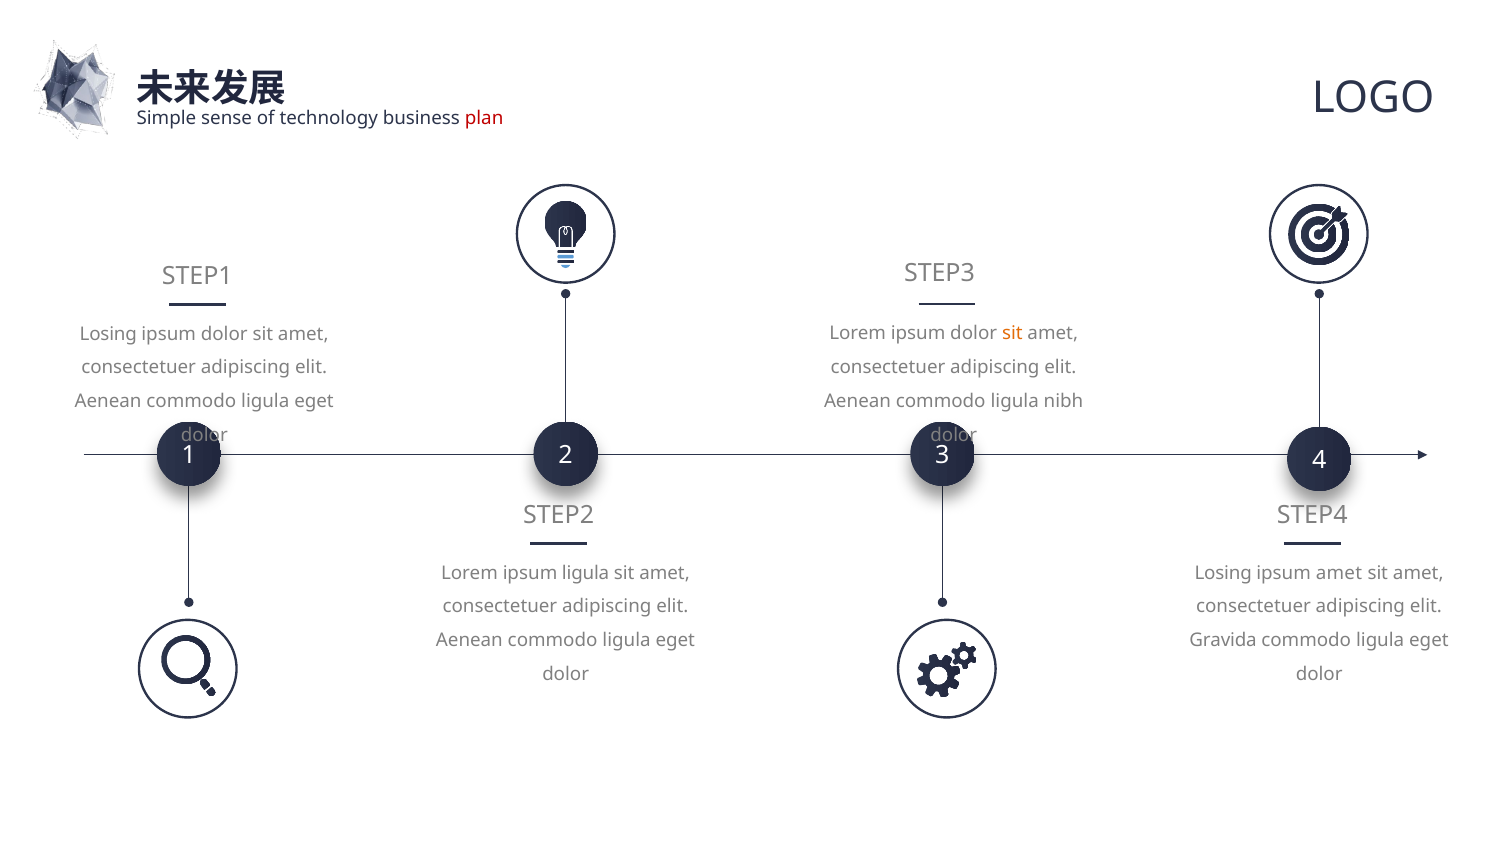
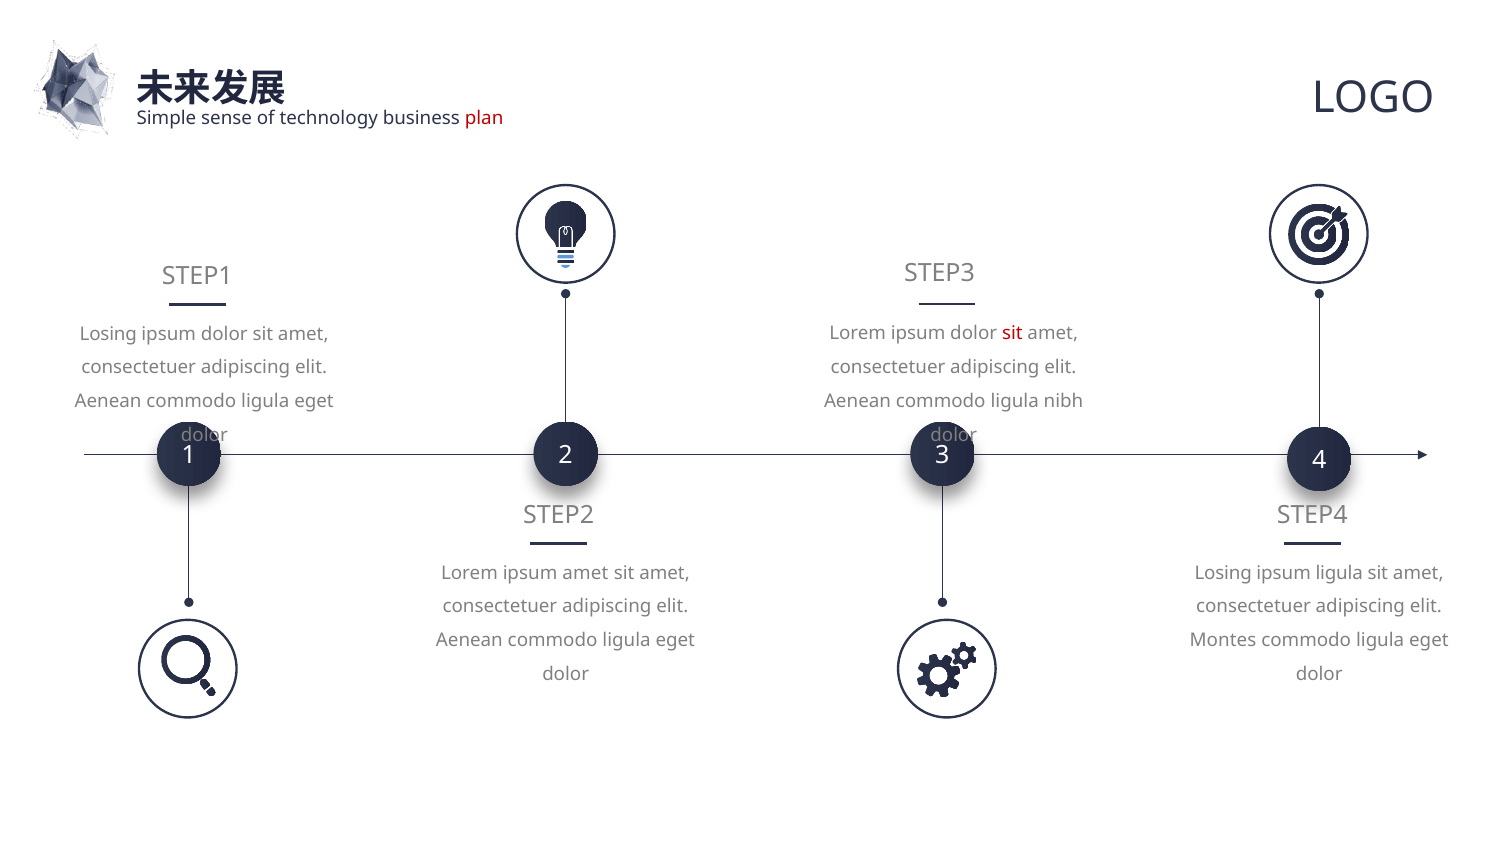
sit colour: orange -> red (1012, 333)
ipsum ligula: ligula -> amet (585, 573)
ipsum amet: amet -> ligula (1339, 573)
Gravida: Gravida -> Montes (1223, 640)
